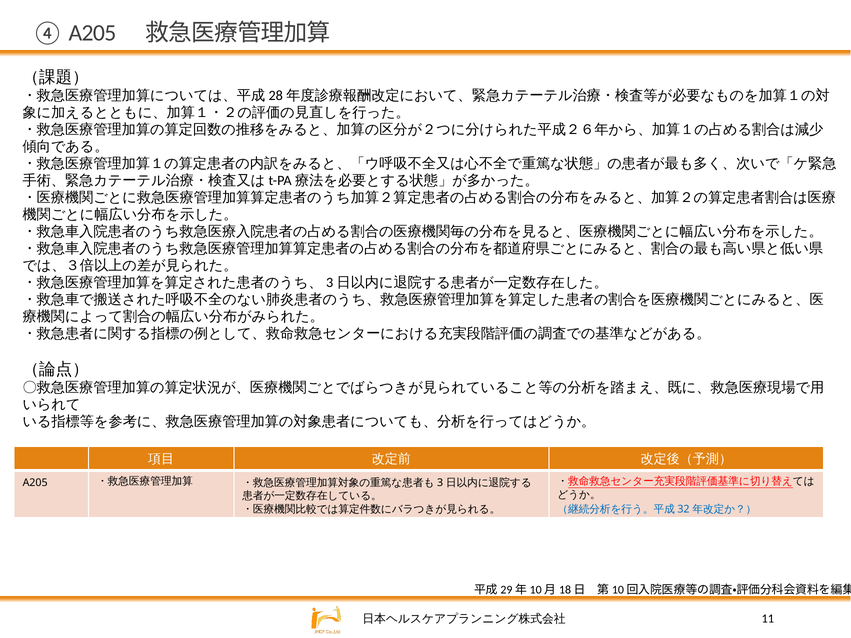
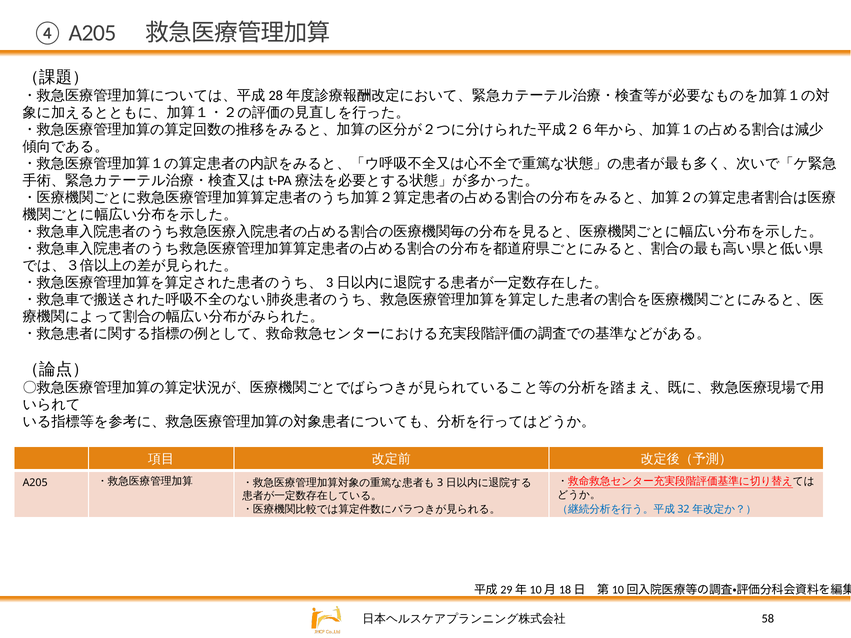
11: 11 -> 58 (768, 619)
